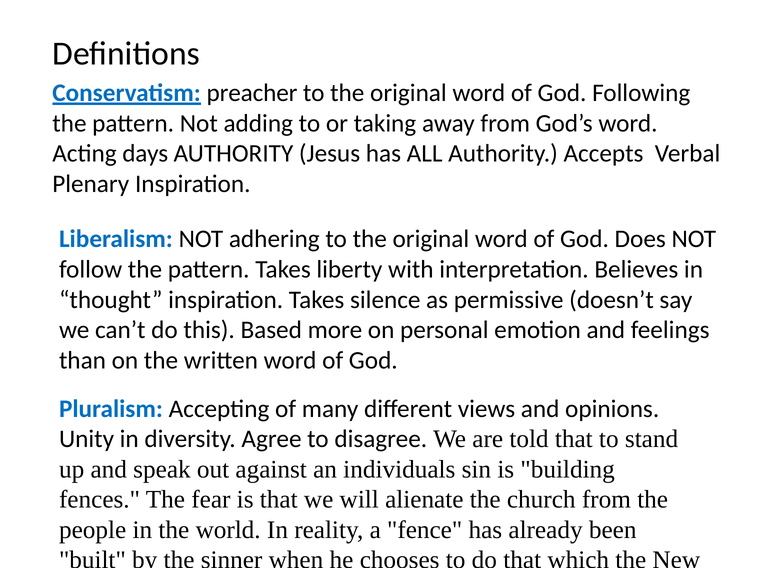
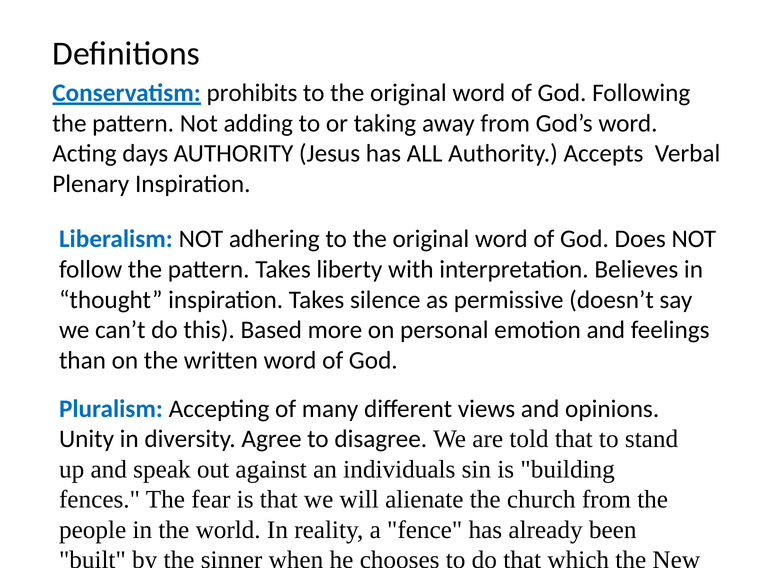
Conservatism preacher: preacher -> prohibits (252, 93)
